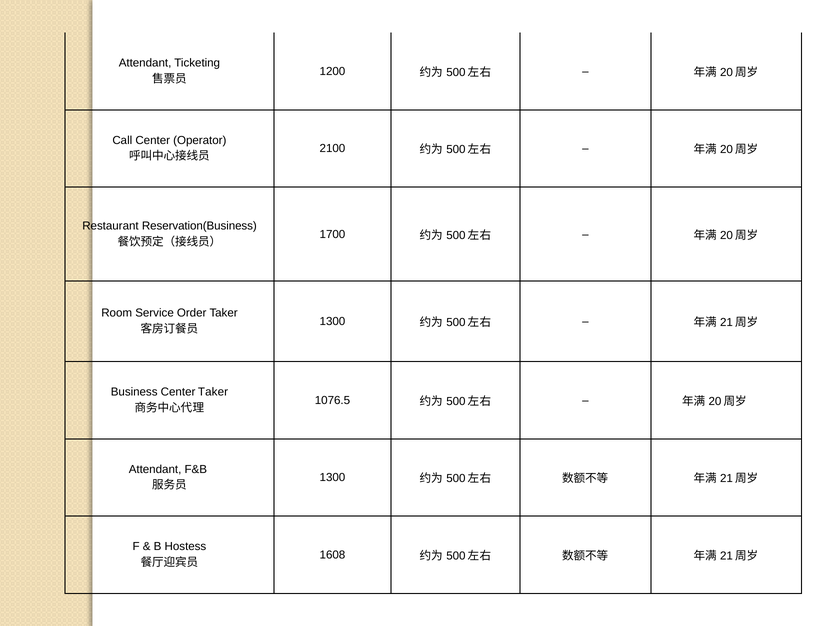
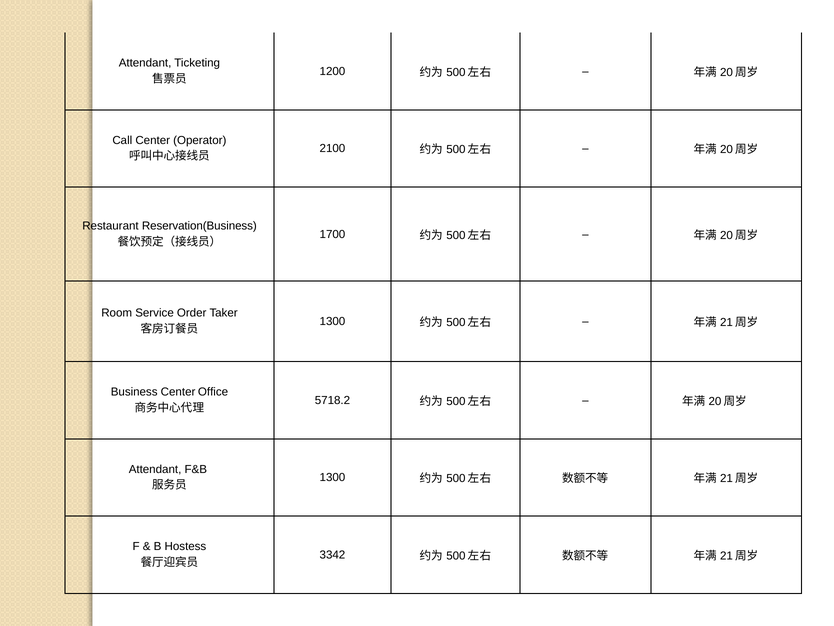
Center Taker: Taker -> Office (213, 392)
1076.5: 1076.5 -> 5718.2 (332, 400)
1608: 1608 -> 3342 (332, 554)
